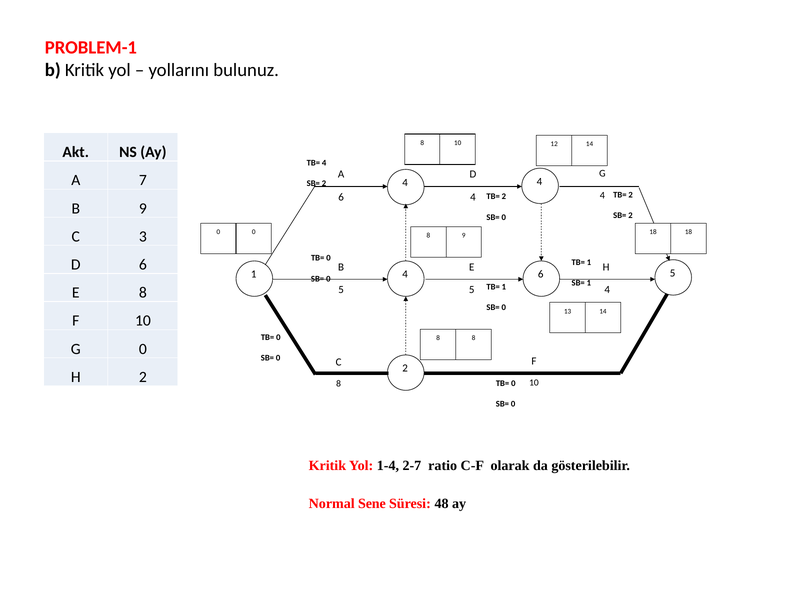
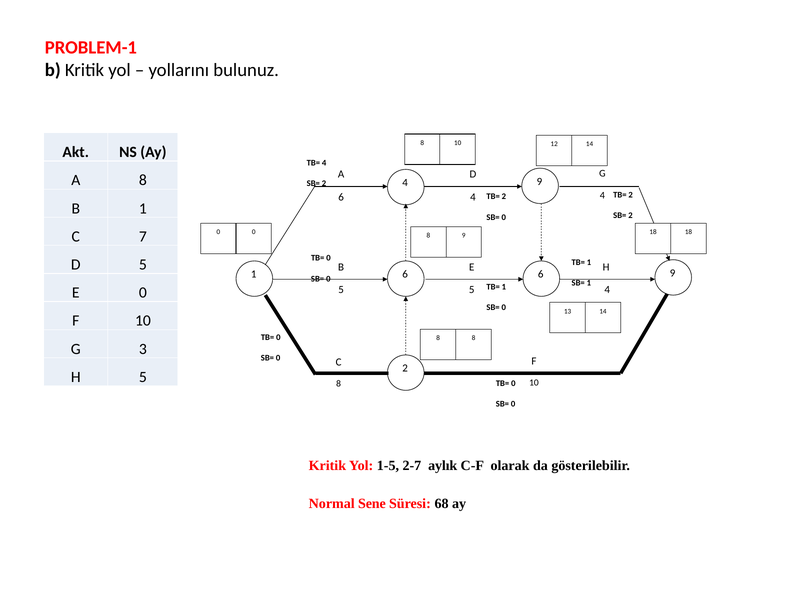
A 7: 7 -> 8 (143, 180)
4 4: 4 -> 9 (539, 182)
B 9: 9 -> 1 (143, 208)
3: 3 -> 7 (143, 237)
D 6: 6 -> 5 (143, 265)
1 4: 4 -> 6 (405, 274)
6 5: 5 -> 9 (673, 273)
E 8: 8 -> 0 (143, 293)
G 0: 0 -> 3 (143, 349)
H 2: 2 -> 5 (143, 377)
1-4: 1-4 -> 1-5 (388, 466)
ratio: ratio -> aylık (443, 466)
48: 48 -> 68 (442, 504)
